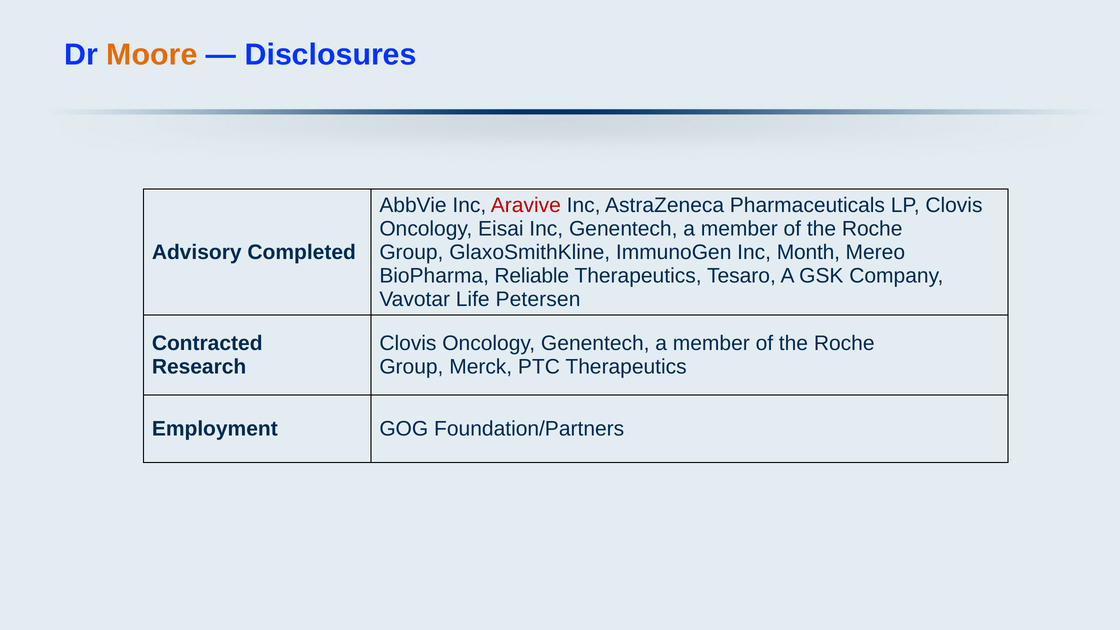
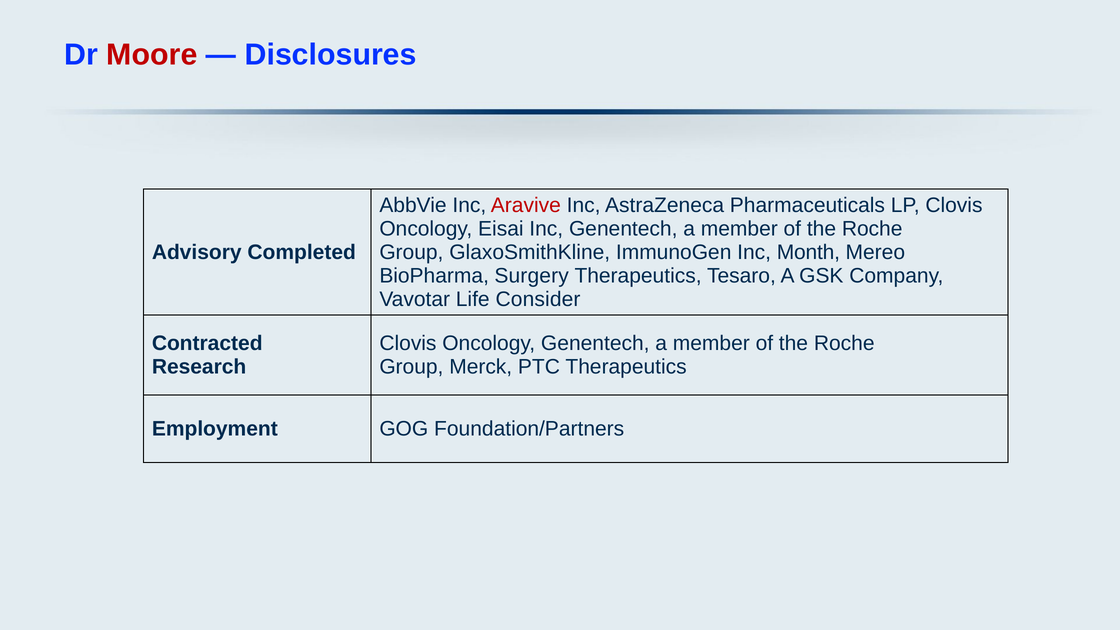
Moore colour: orange -> red (152, 55)
Reliable: Reliable -> Surgery (532, 276)
Petersen: Petersen -> Consider (538, 299)
